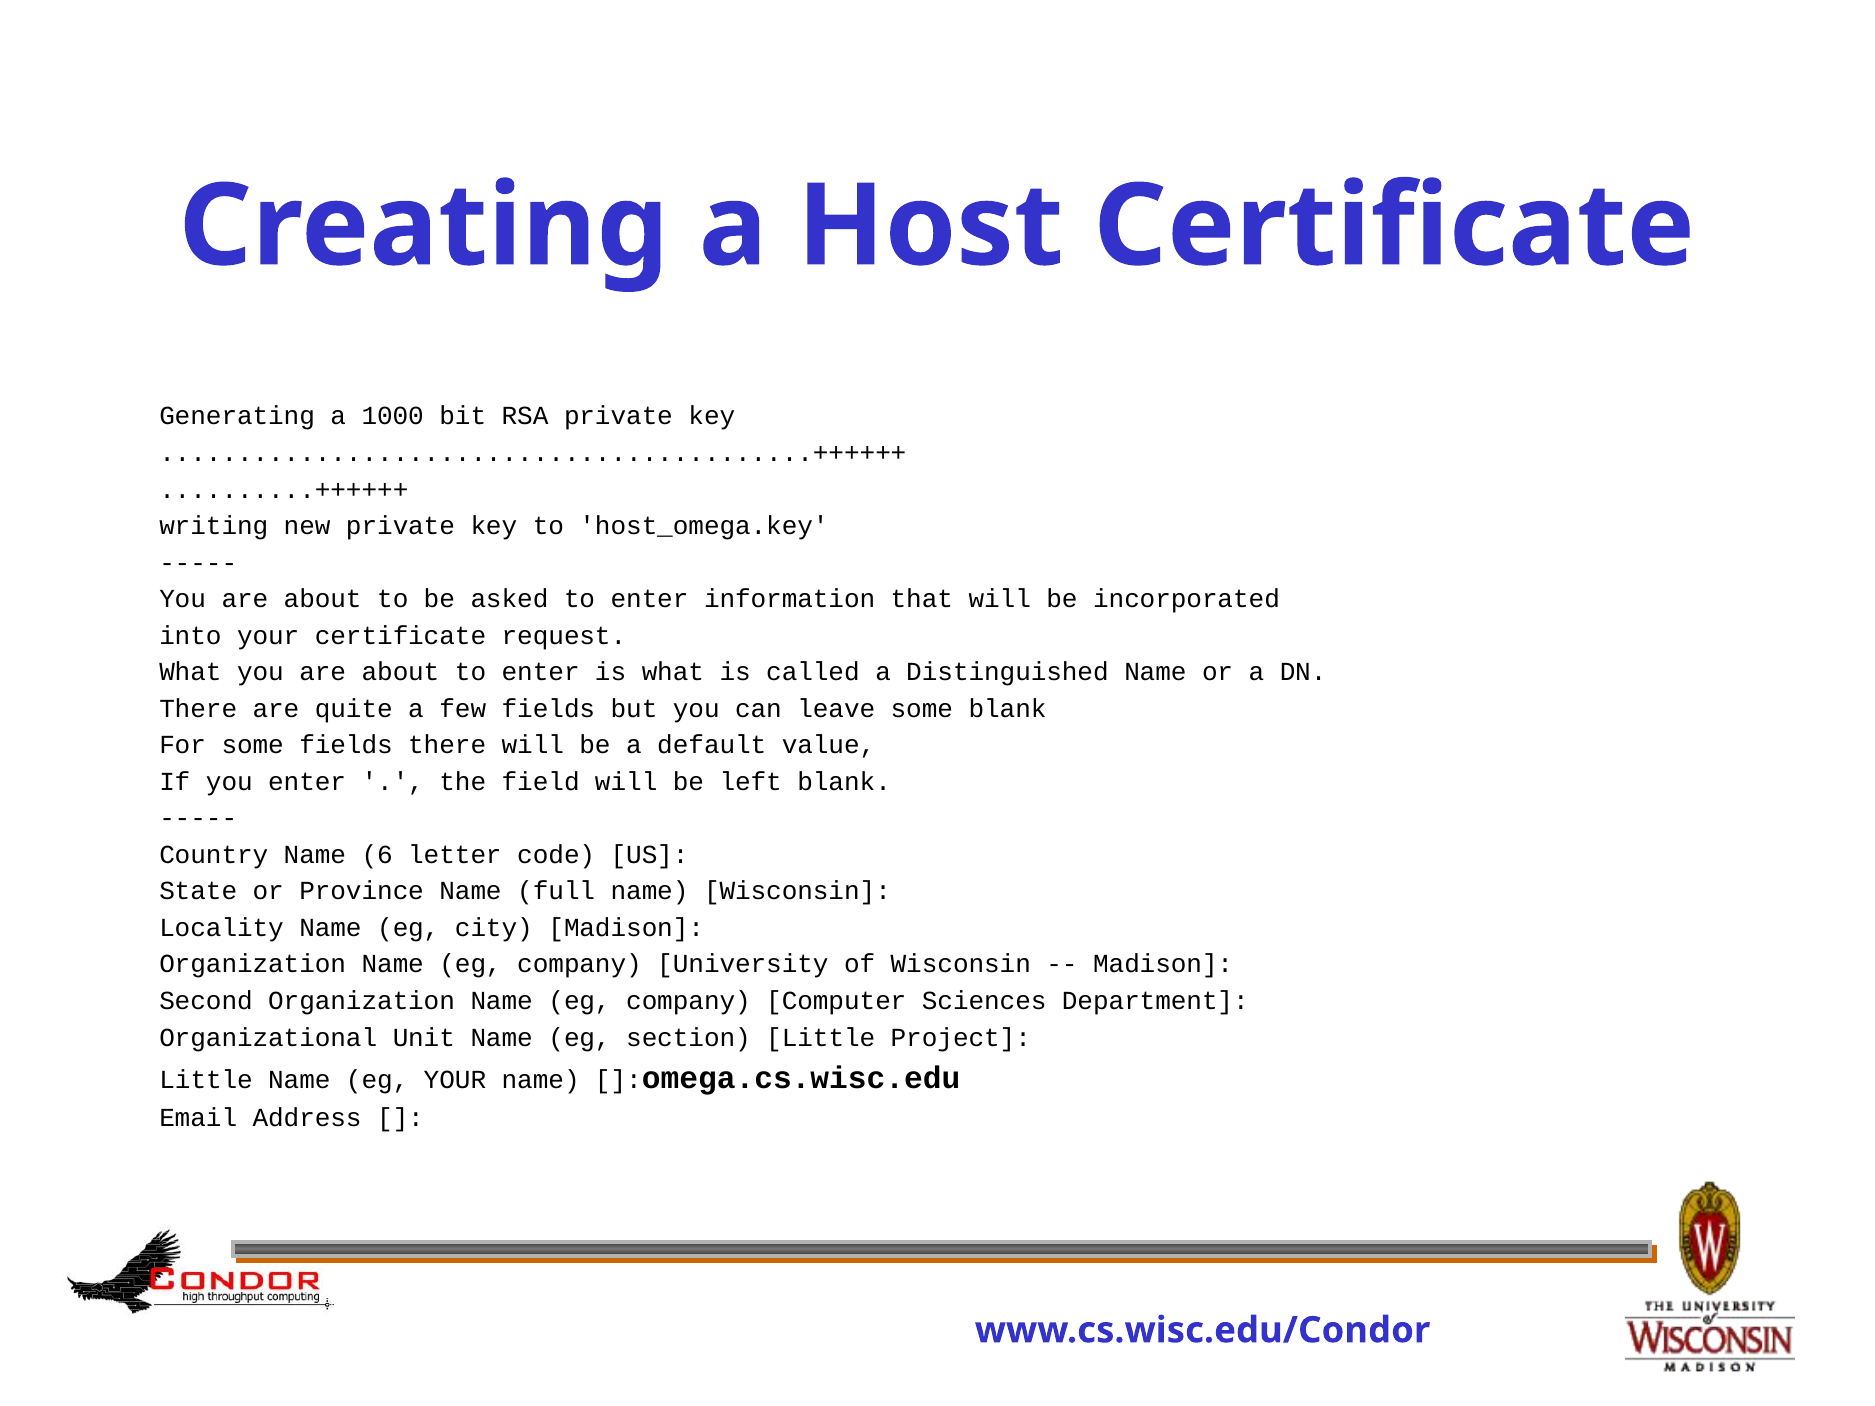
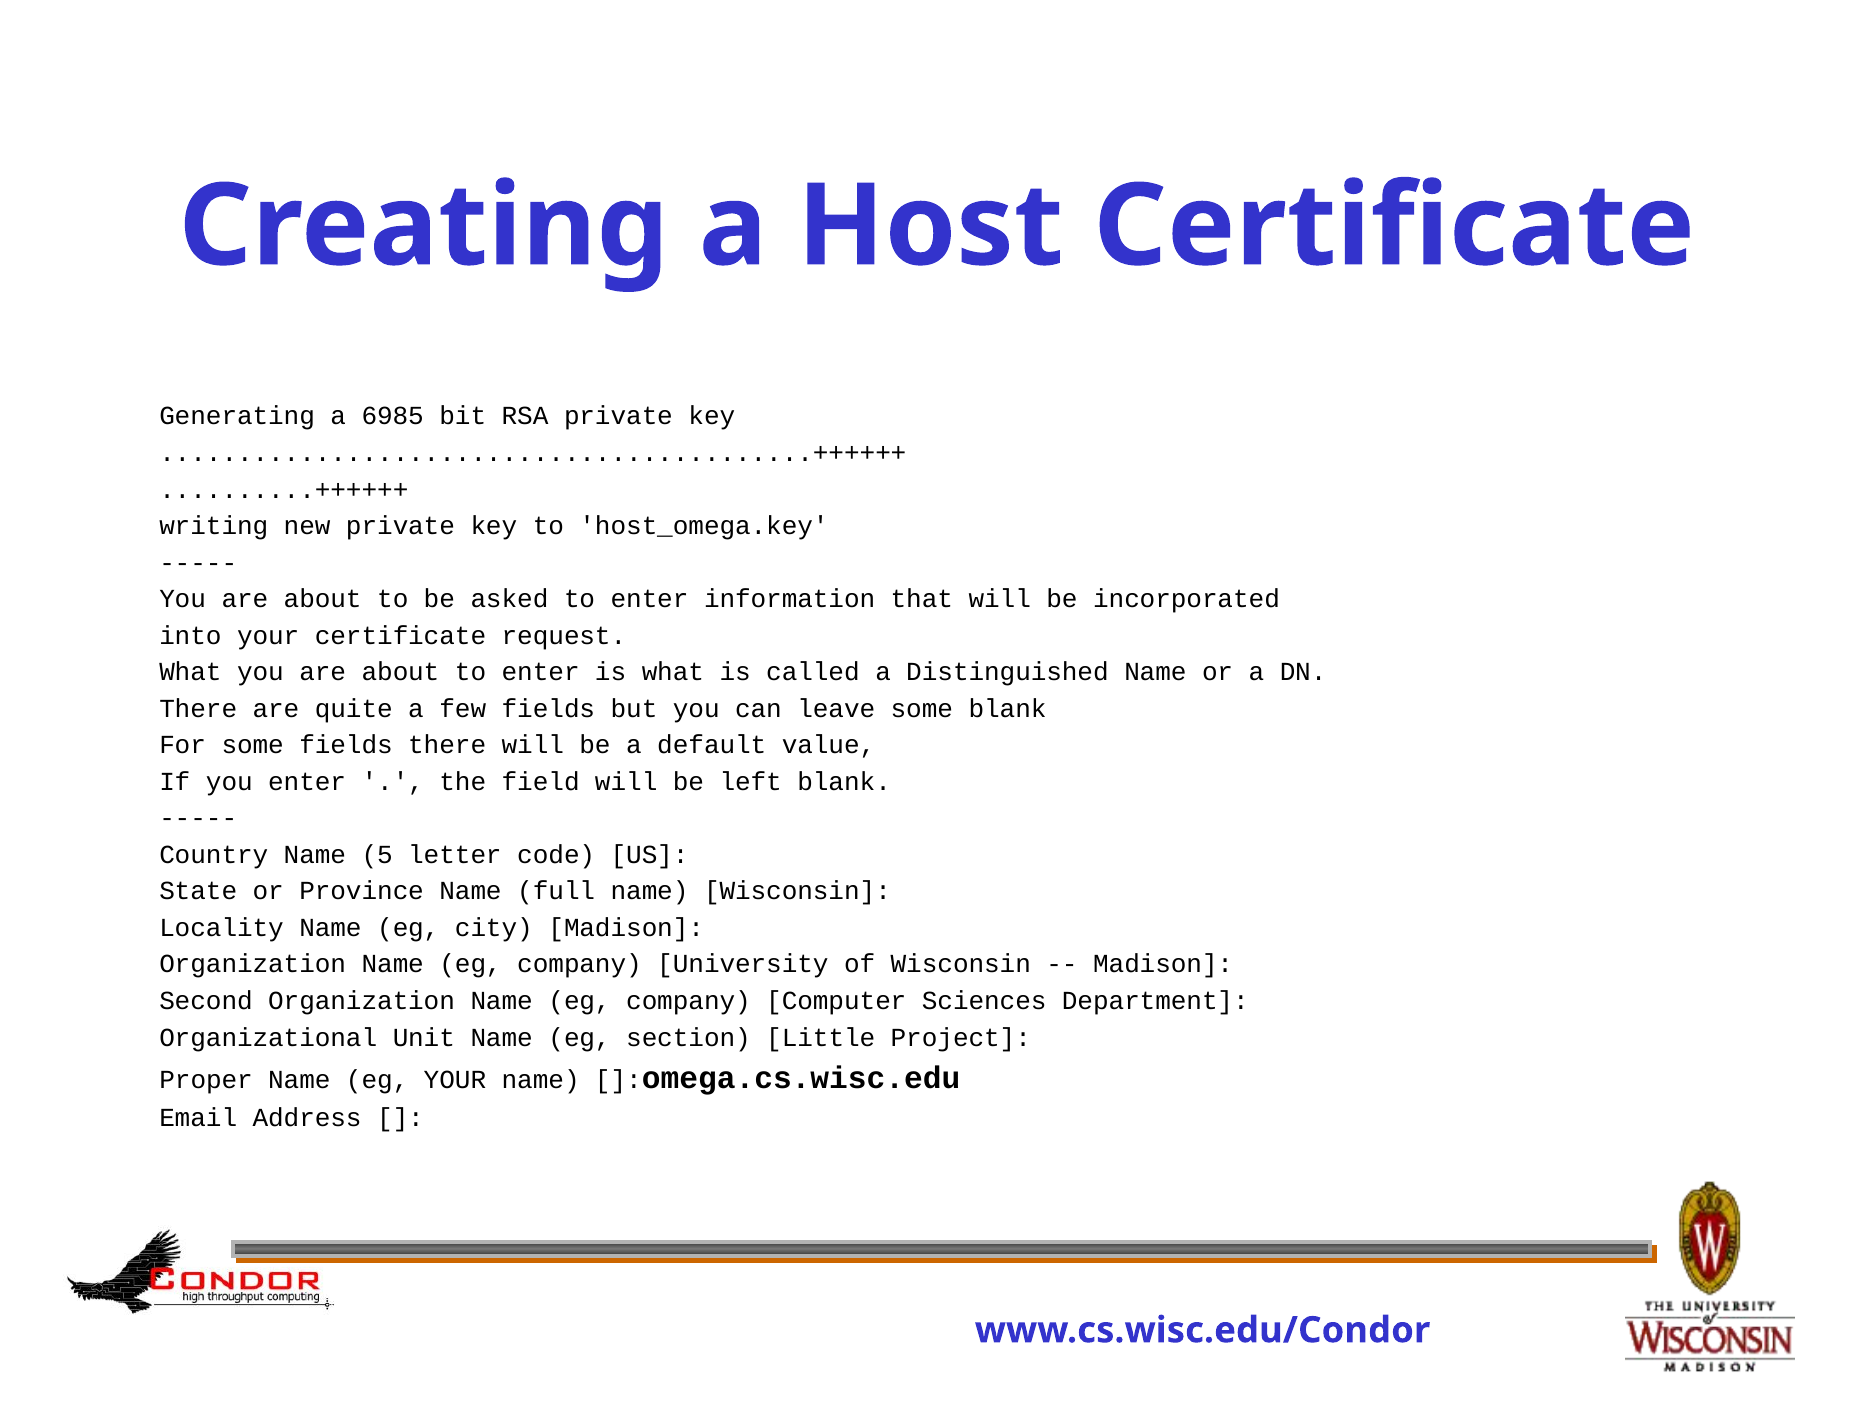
1000: 1000 -> 6985 (393, 416)
6: 6 -> 5 (377, 855)
Little: Little -> Proper (206, 1080)
